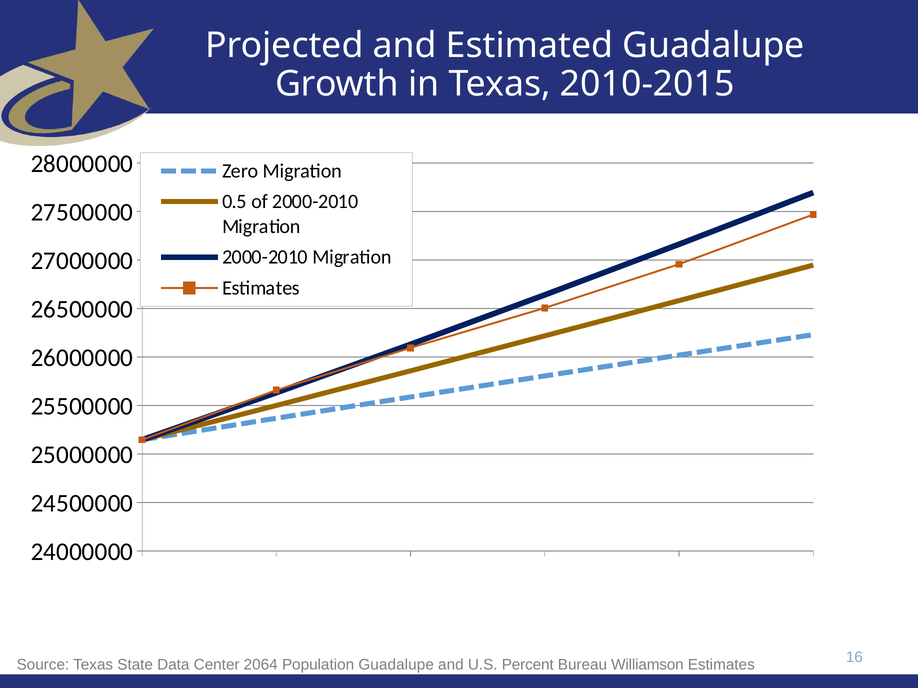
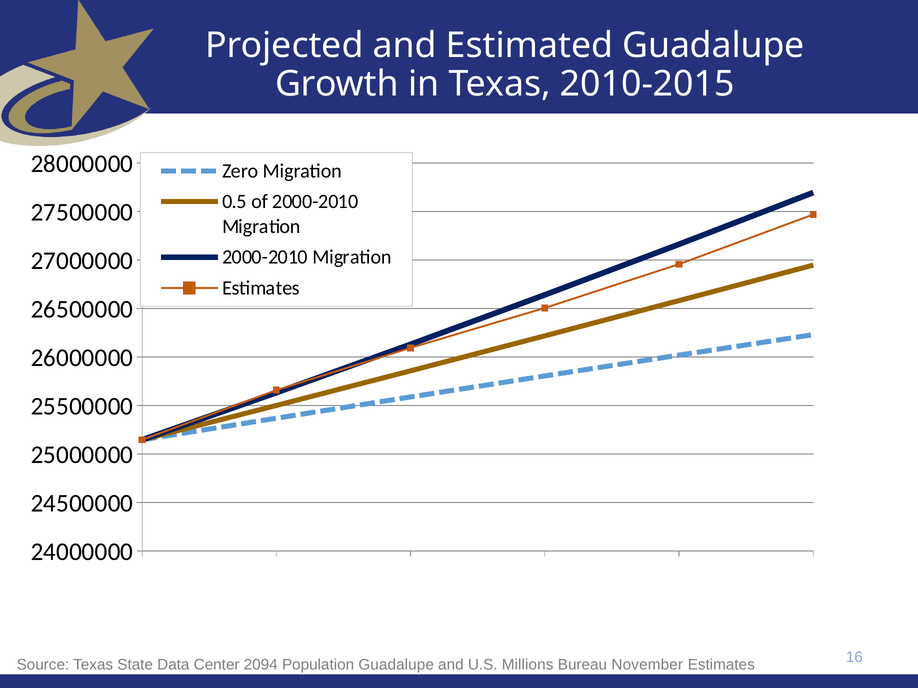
2064: 2064 -> 2094 (261, 665)
Percent: Percent -> Millions (528, 665)
Williamson: Williamson -> November (647, 665)
